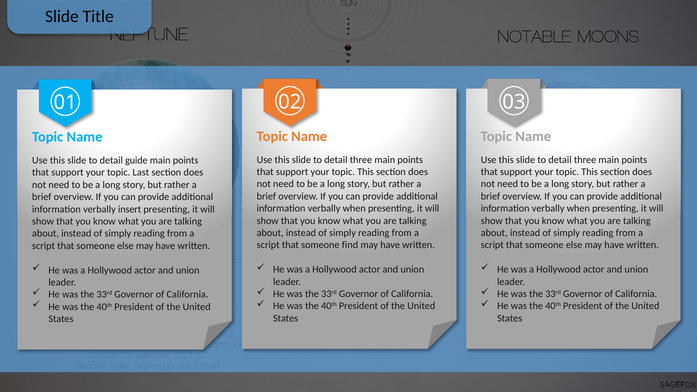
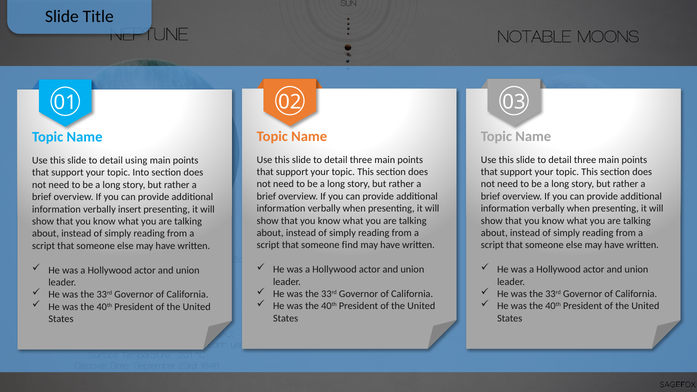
guide: guide -> using (136, 160)
Last: Last -> Into (141, 173)
